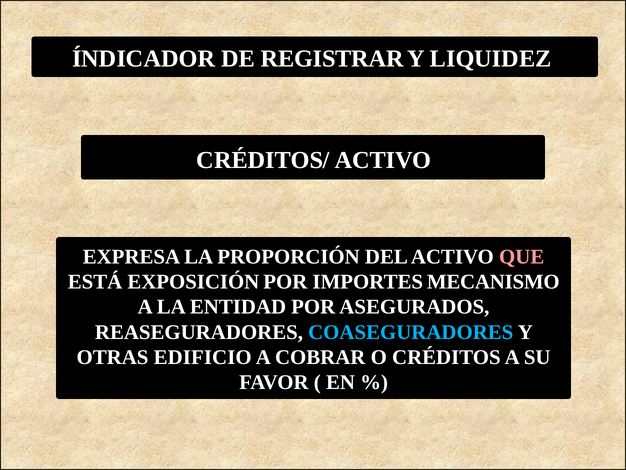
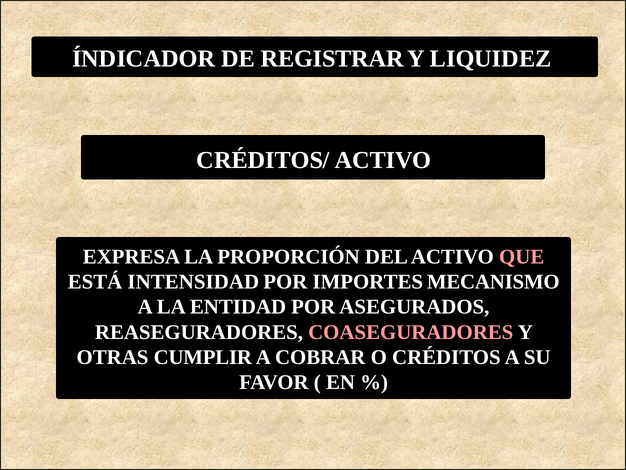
EXPOSICIÓN: EXPOSICIÓN -> INTENSIDAD (193, 282)
COASEGURADORES colour: light blue -> pink (411, 332)
EDIFICIO: EDIFICIO -> CUMPLIR (203, 357)
